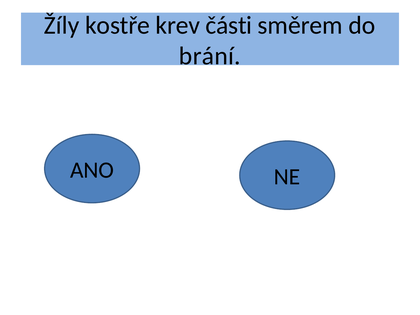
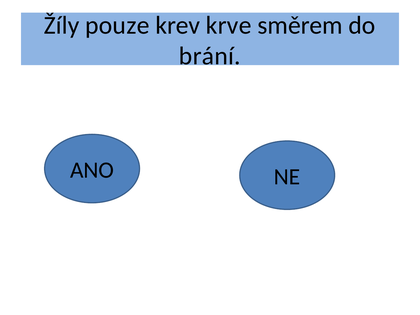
kostře: kostře -> pouze (117, 25)
části: části -> krve (229, 25)
